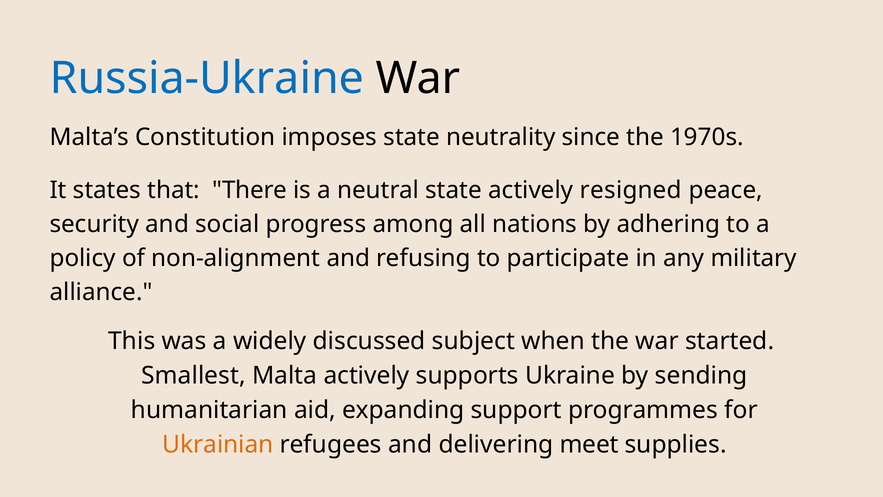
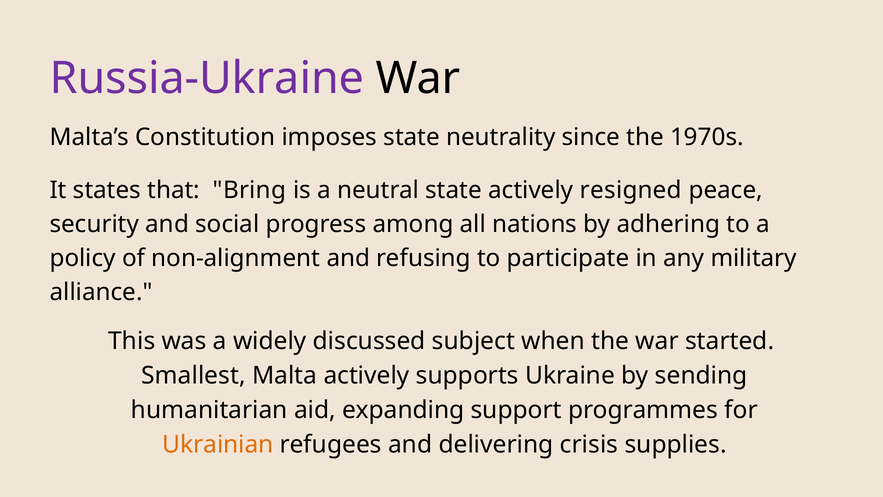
Russia-Ukraine colour: blue -> purple (207, 78)
There: There -> Bring (250, 190)
meet: meet -> crisis (589, 444)
